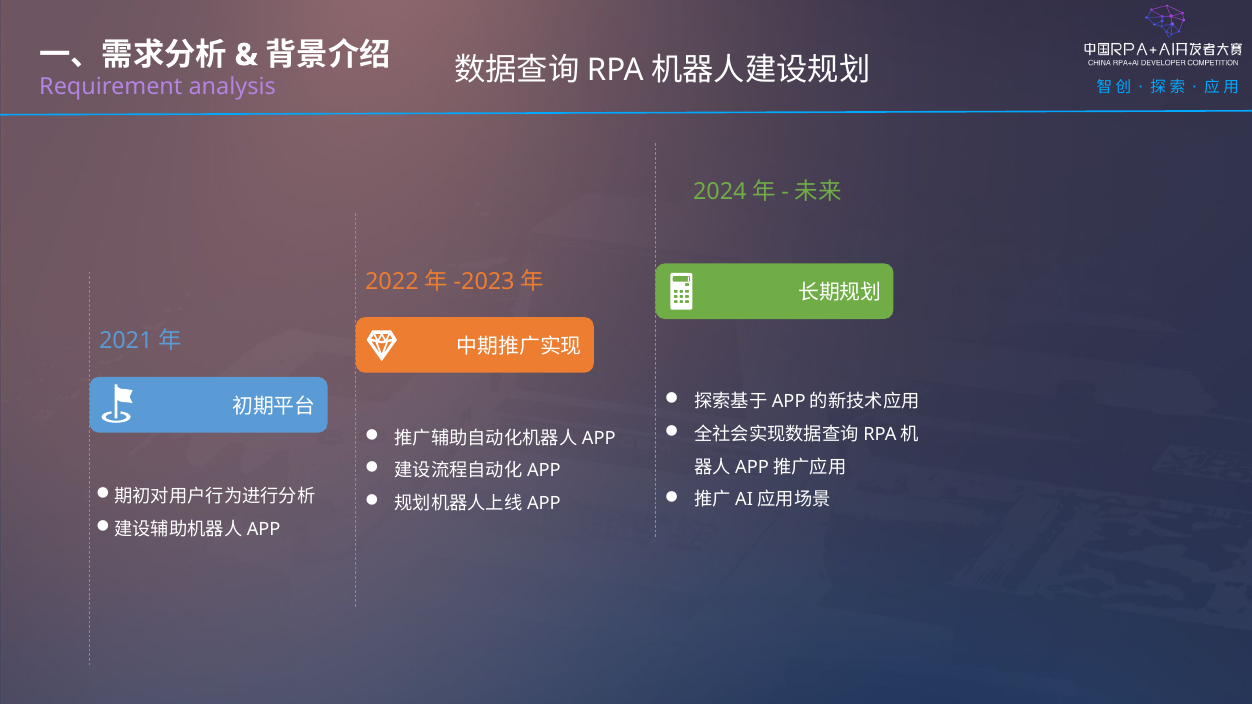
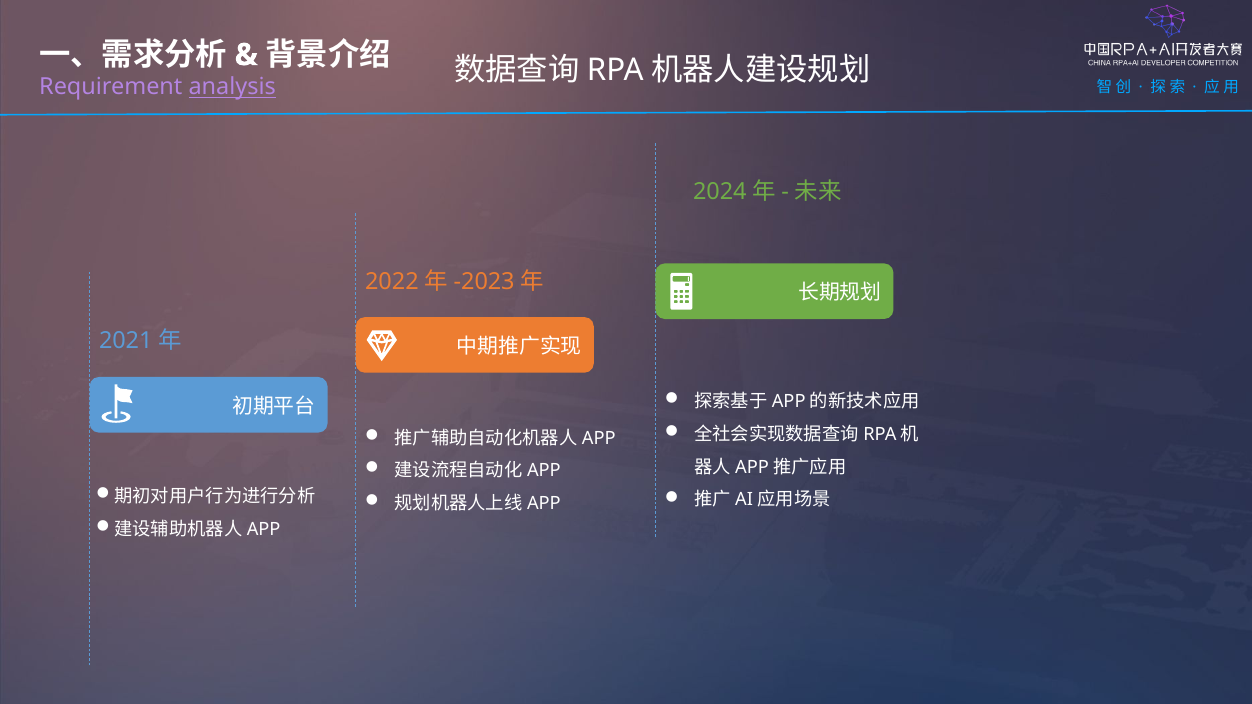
analysis underline: none -> present (232, 87)
